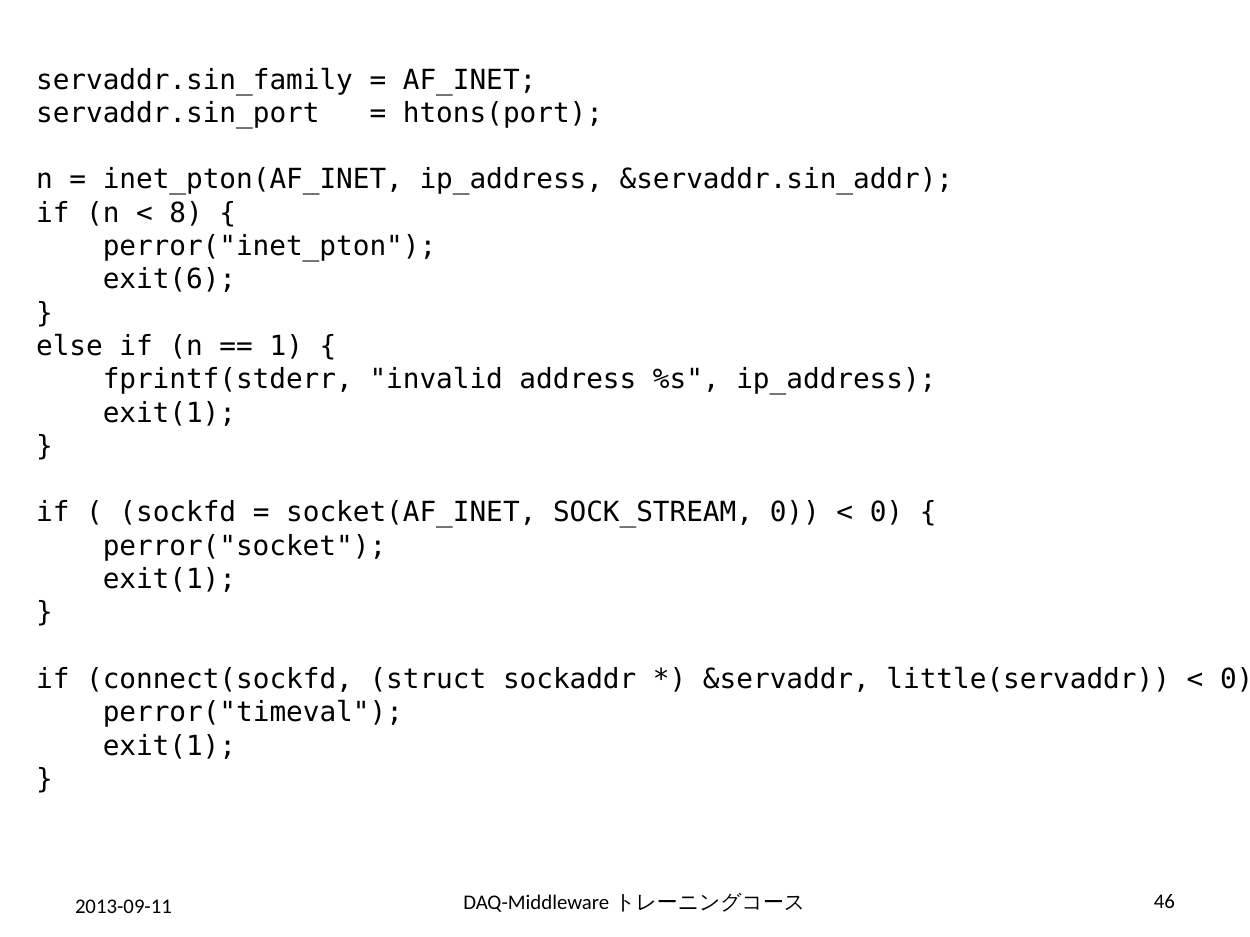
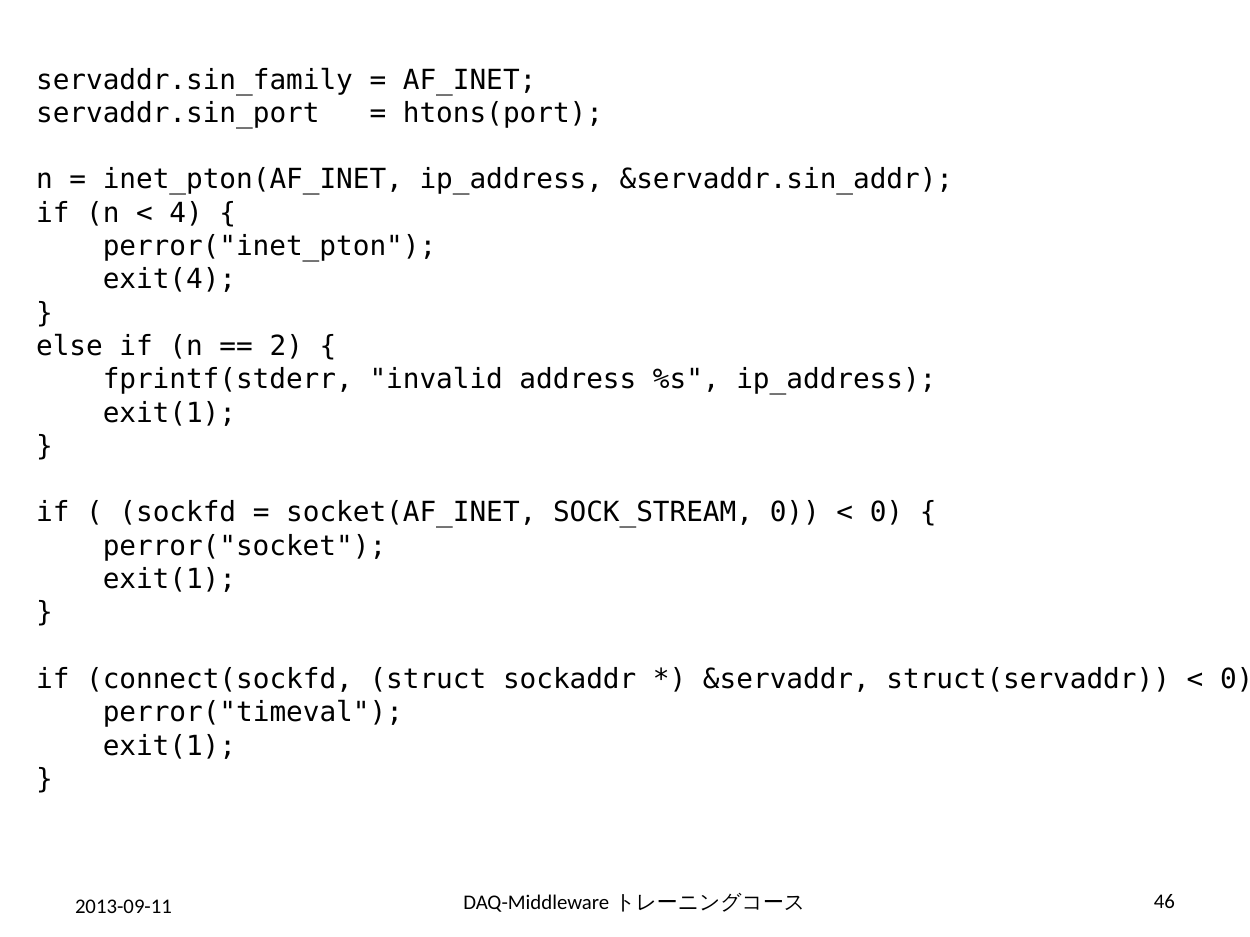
8: 8 -> 4 (186, 213)
exit(6: exit(6 -> exit(4 (169, 280)
1: 1 -> 2 (286, 346)
little(servaddr: little(servaddr -> struct(servaddr (1028, 680)
